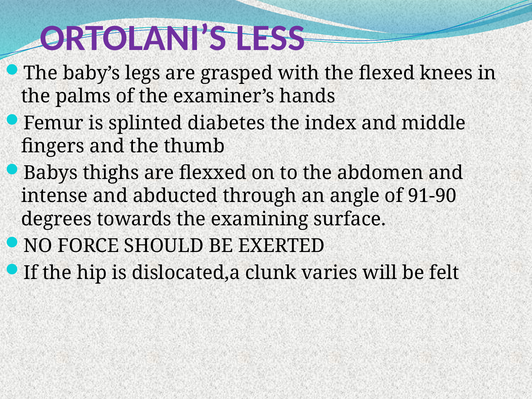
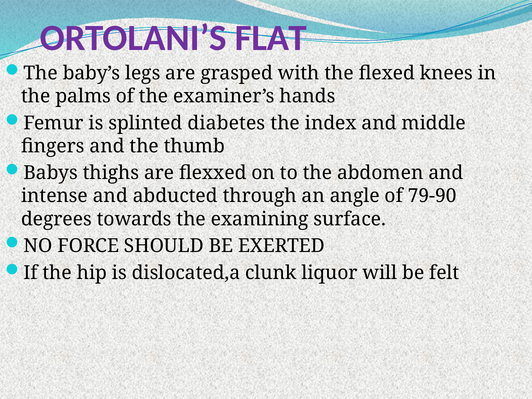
LESS: LESS -> FLAT (271, 38)
91-90: 91-90 -> 79-90 (432, 196)
varies: varies -> liquor (330, 273)
